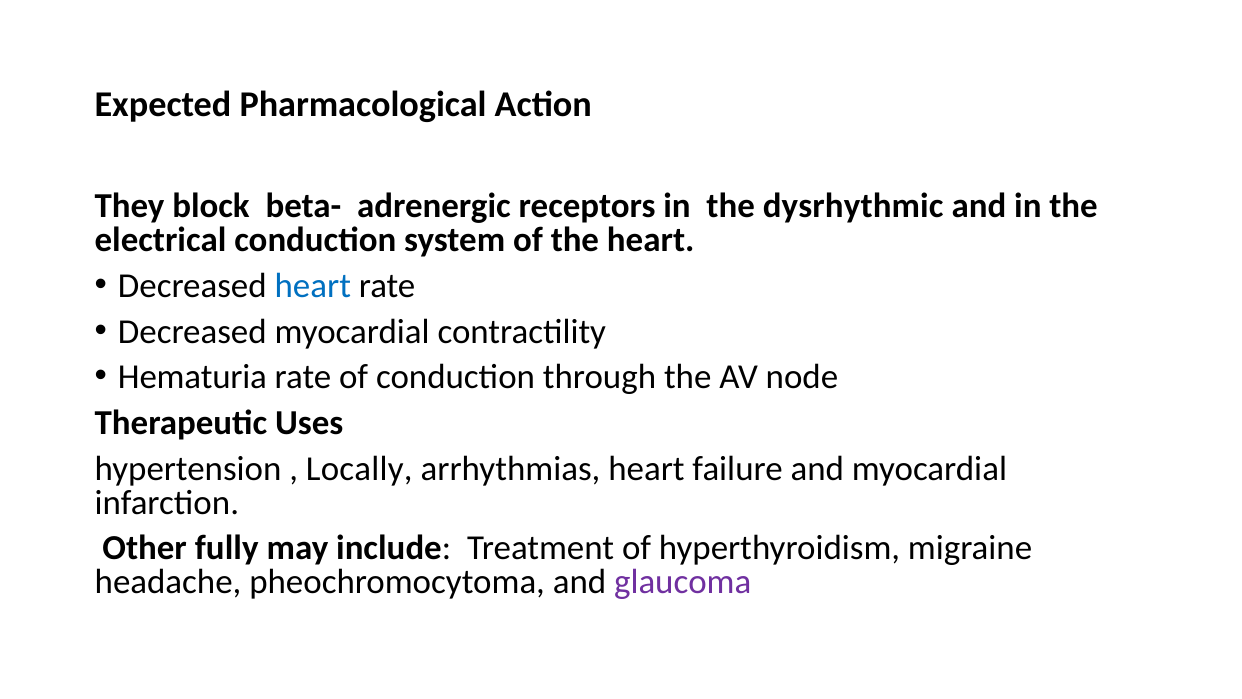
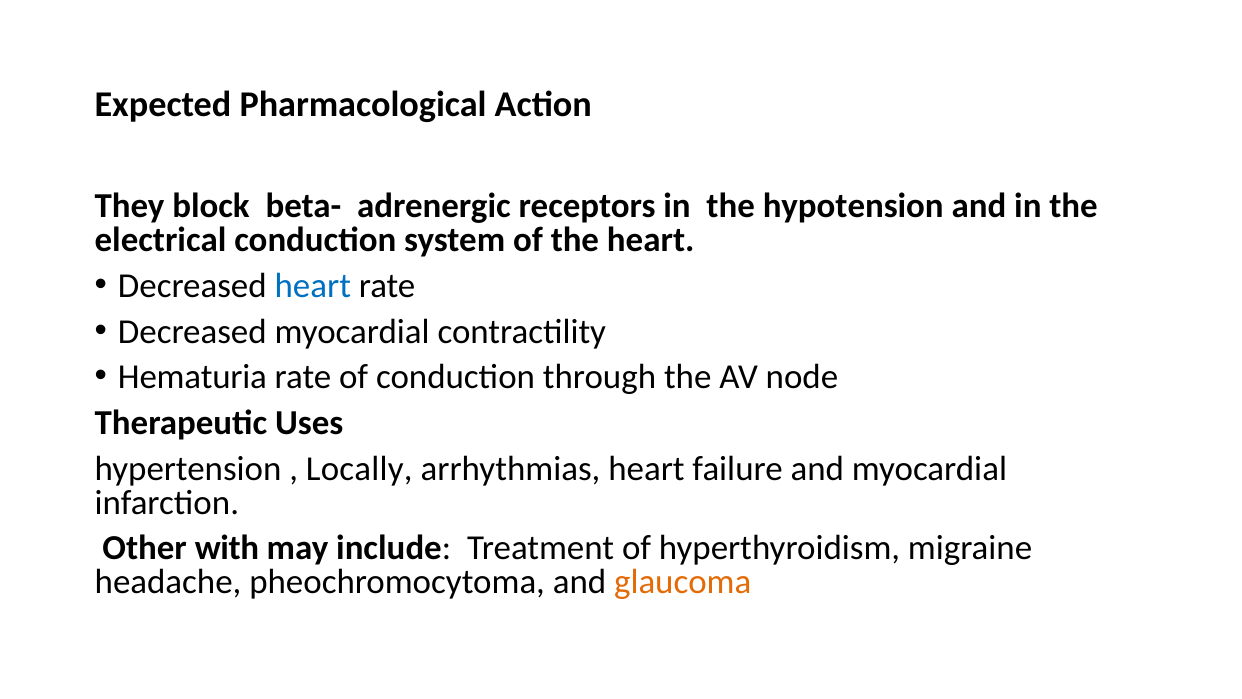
dysrhythmic: dysrhythmic -> hypotension (853, 206)
fully: fully -> with (227, 548)
glaucoma colour: purple -> orange (683, 582)
